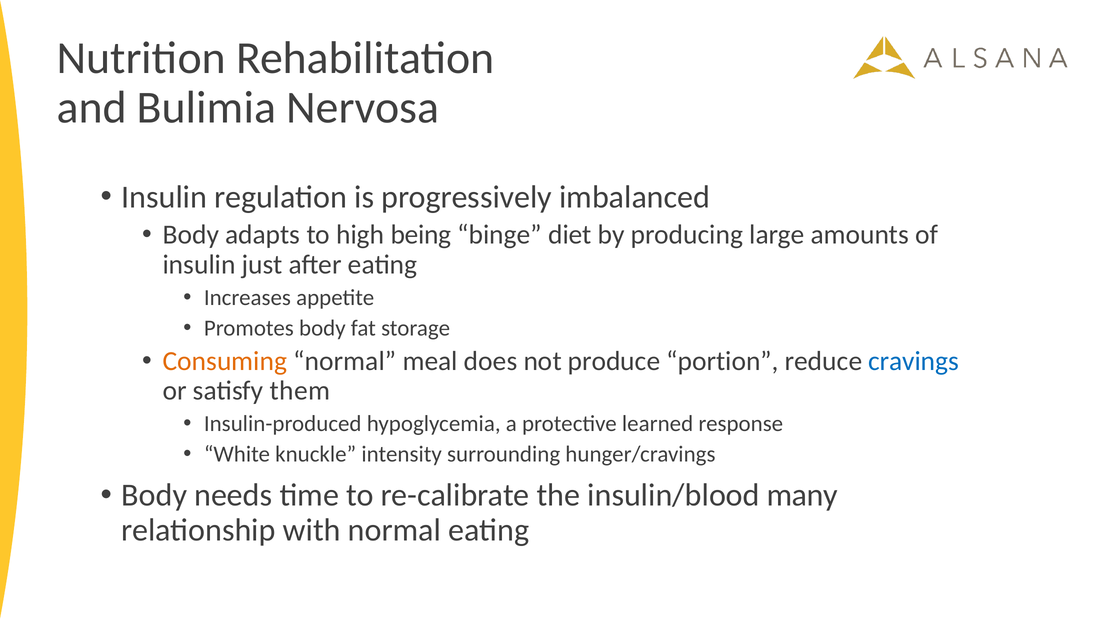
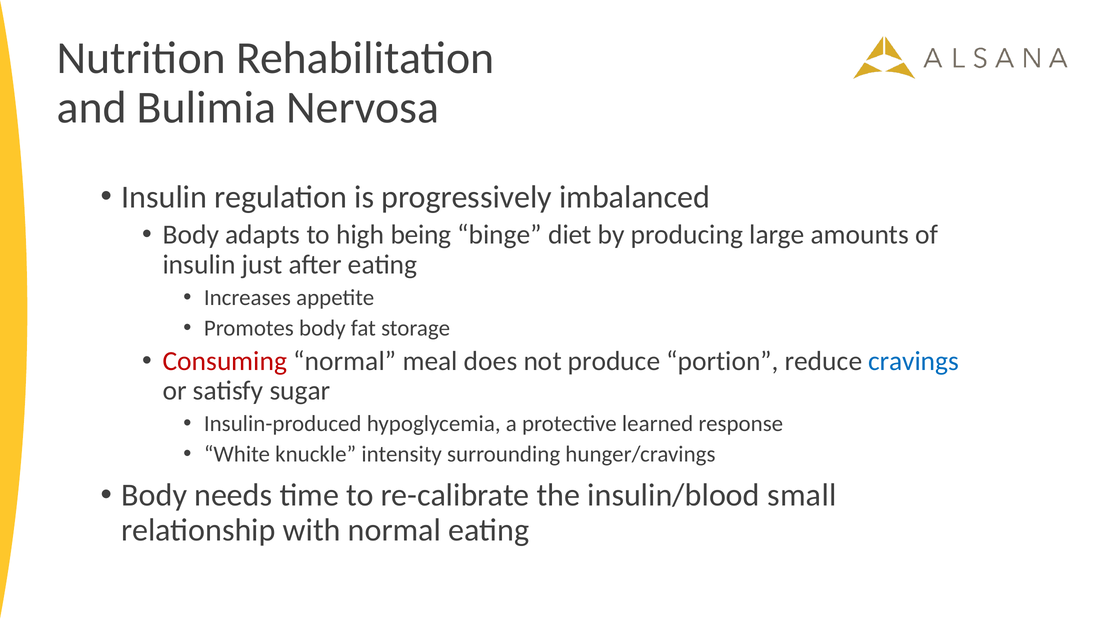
Consuming colour: orange -> red (225, 361)
them: them -> sugar (300, 391)
many: many -> small (802, 496)
